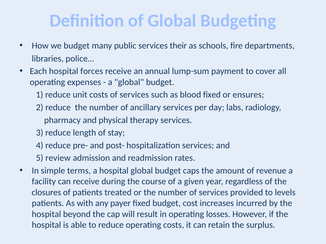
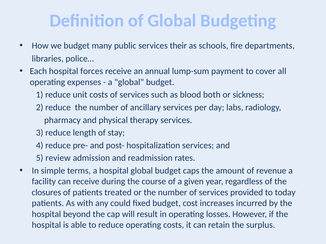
blood fixed: fixed -> both (212, 95)
ensures: ensures -> sickness (248, 95)
levels: levels -> today (285, 193)
payer: payer -> could (120, 204)
